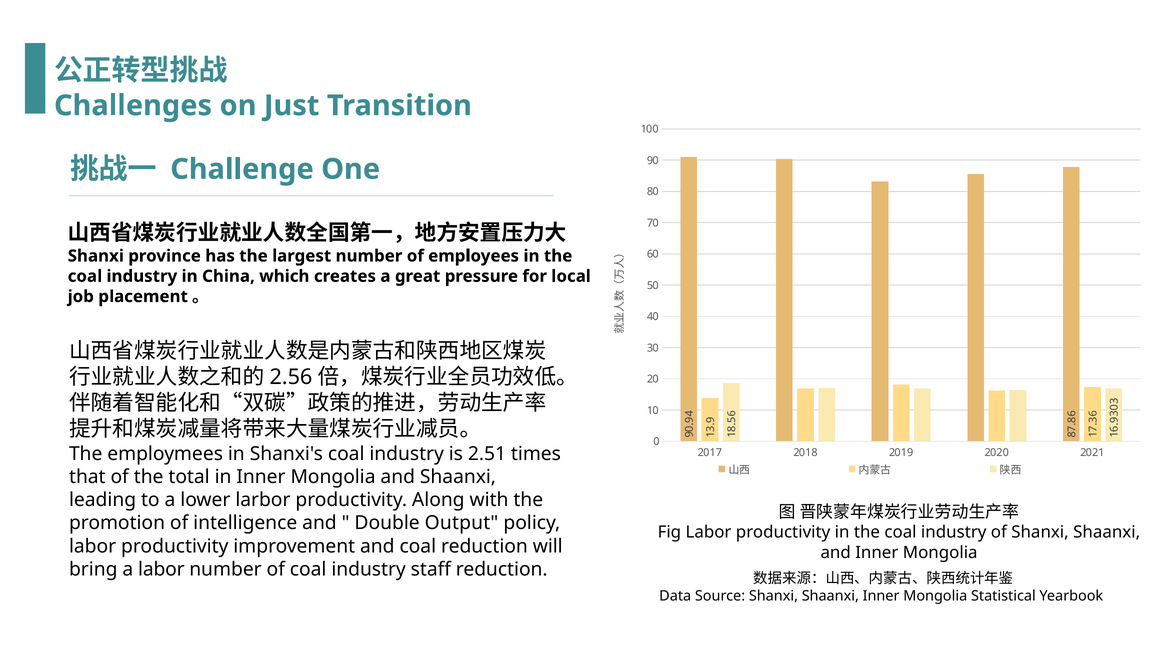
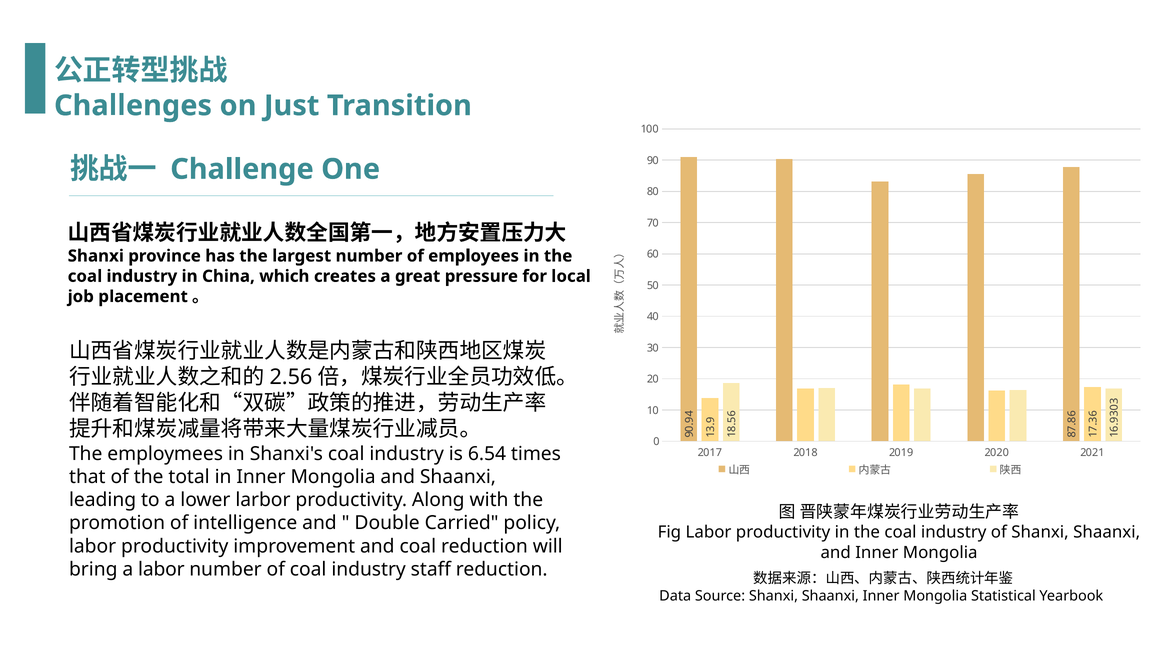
2.51: 2.51 -> 6.54 (487, 454)
Output: Output -> Carried (462, 523)
